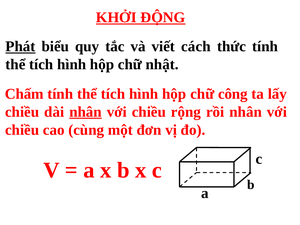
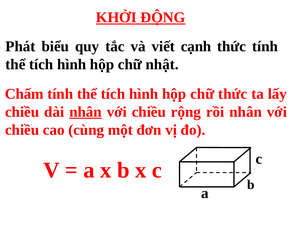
Phát underline: present -> none (20, 47)
cách: cách -> cạnh (196, 47)
chữ công: công -> thức (233, 94)
